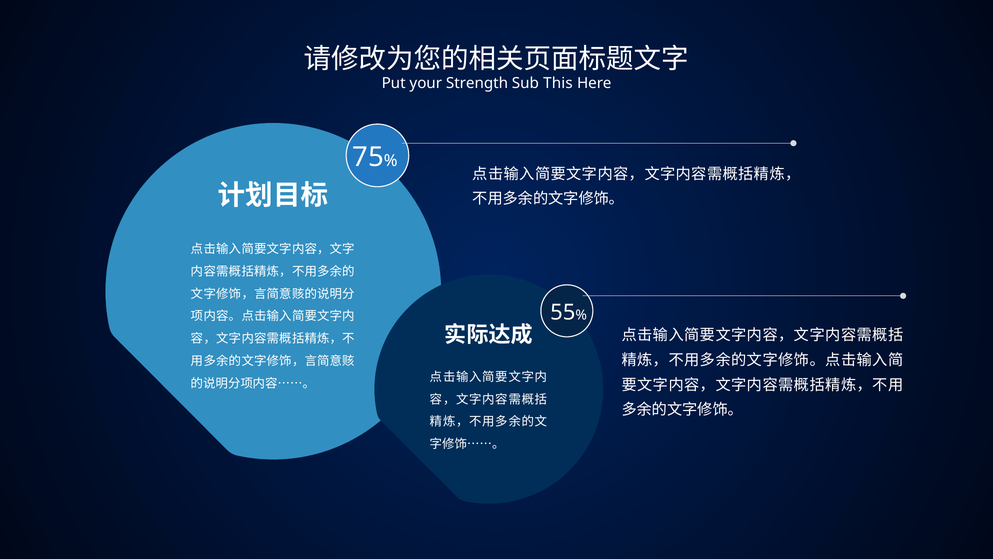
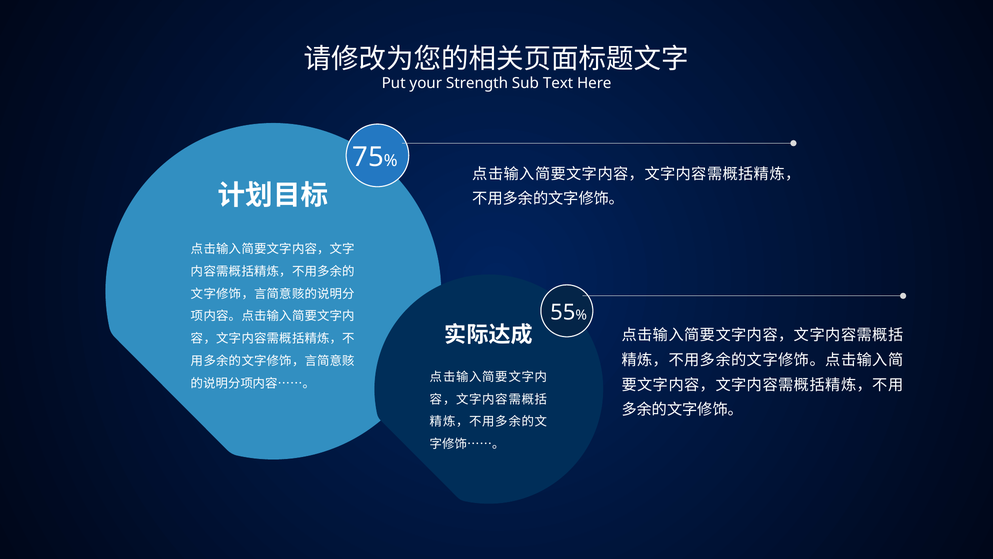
This: This -> Text (558, 83)
